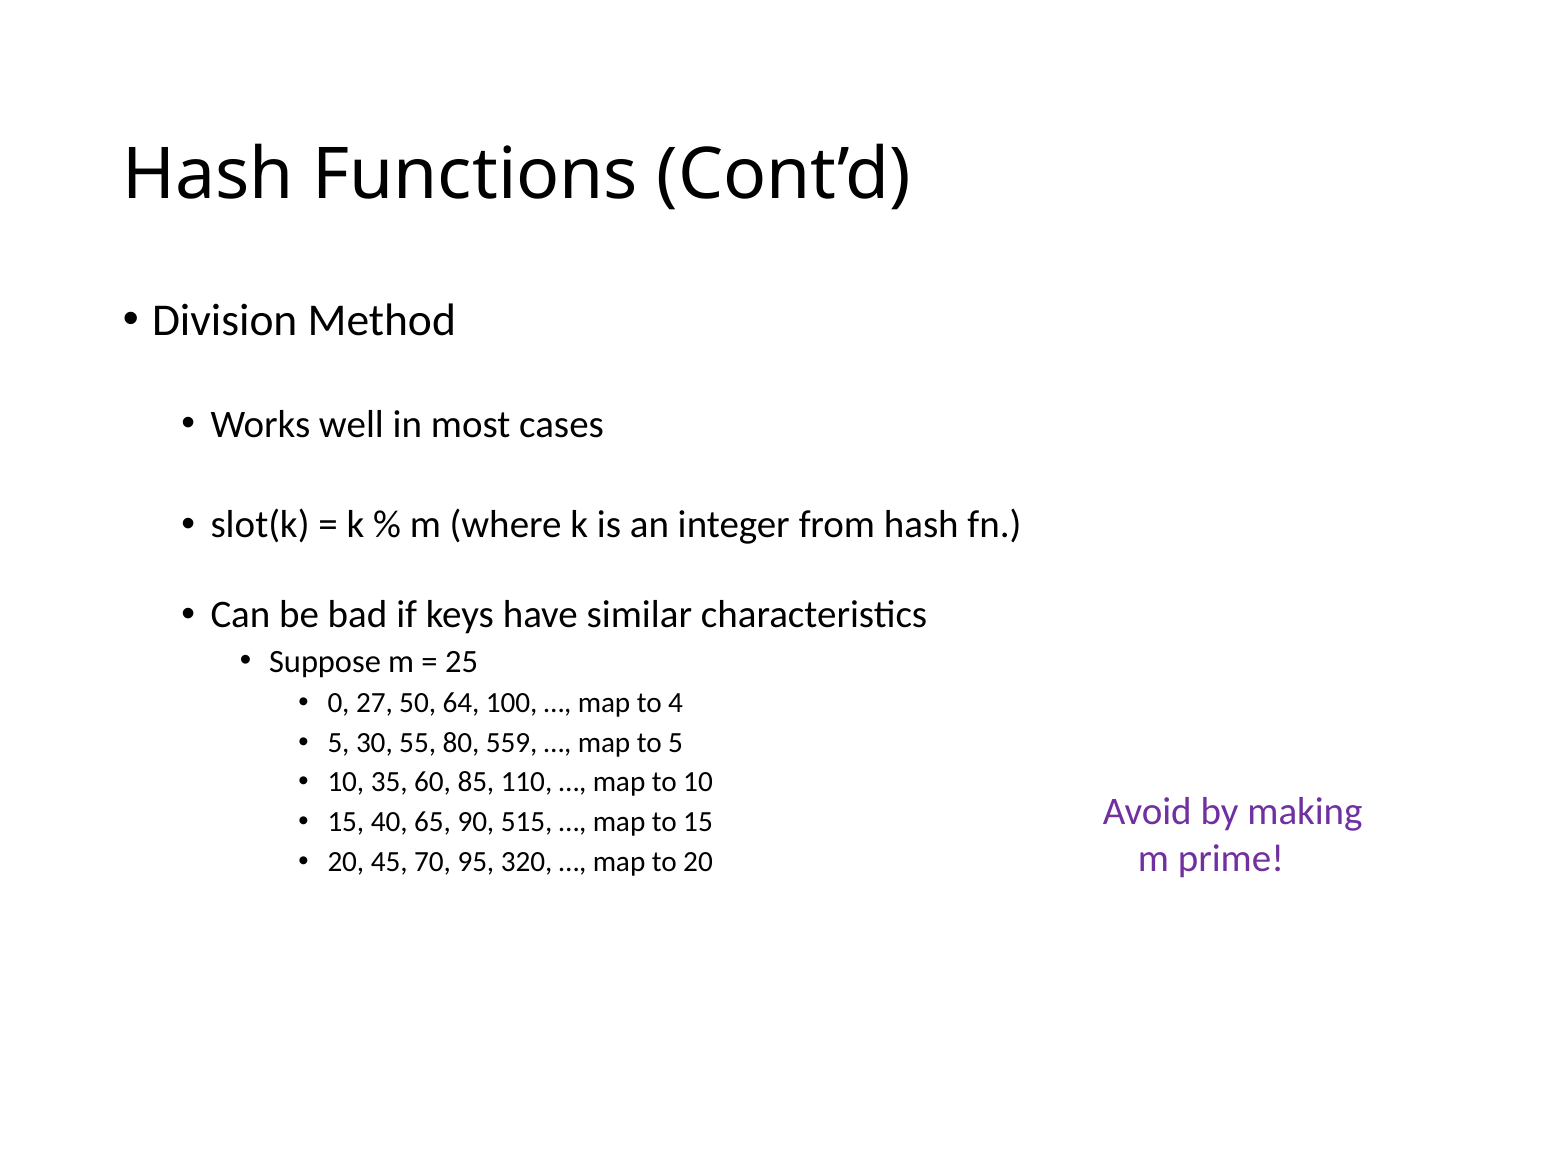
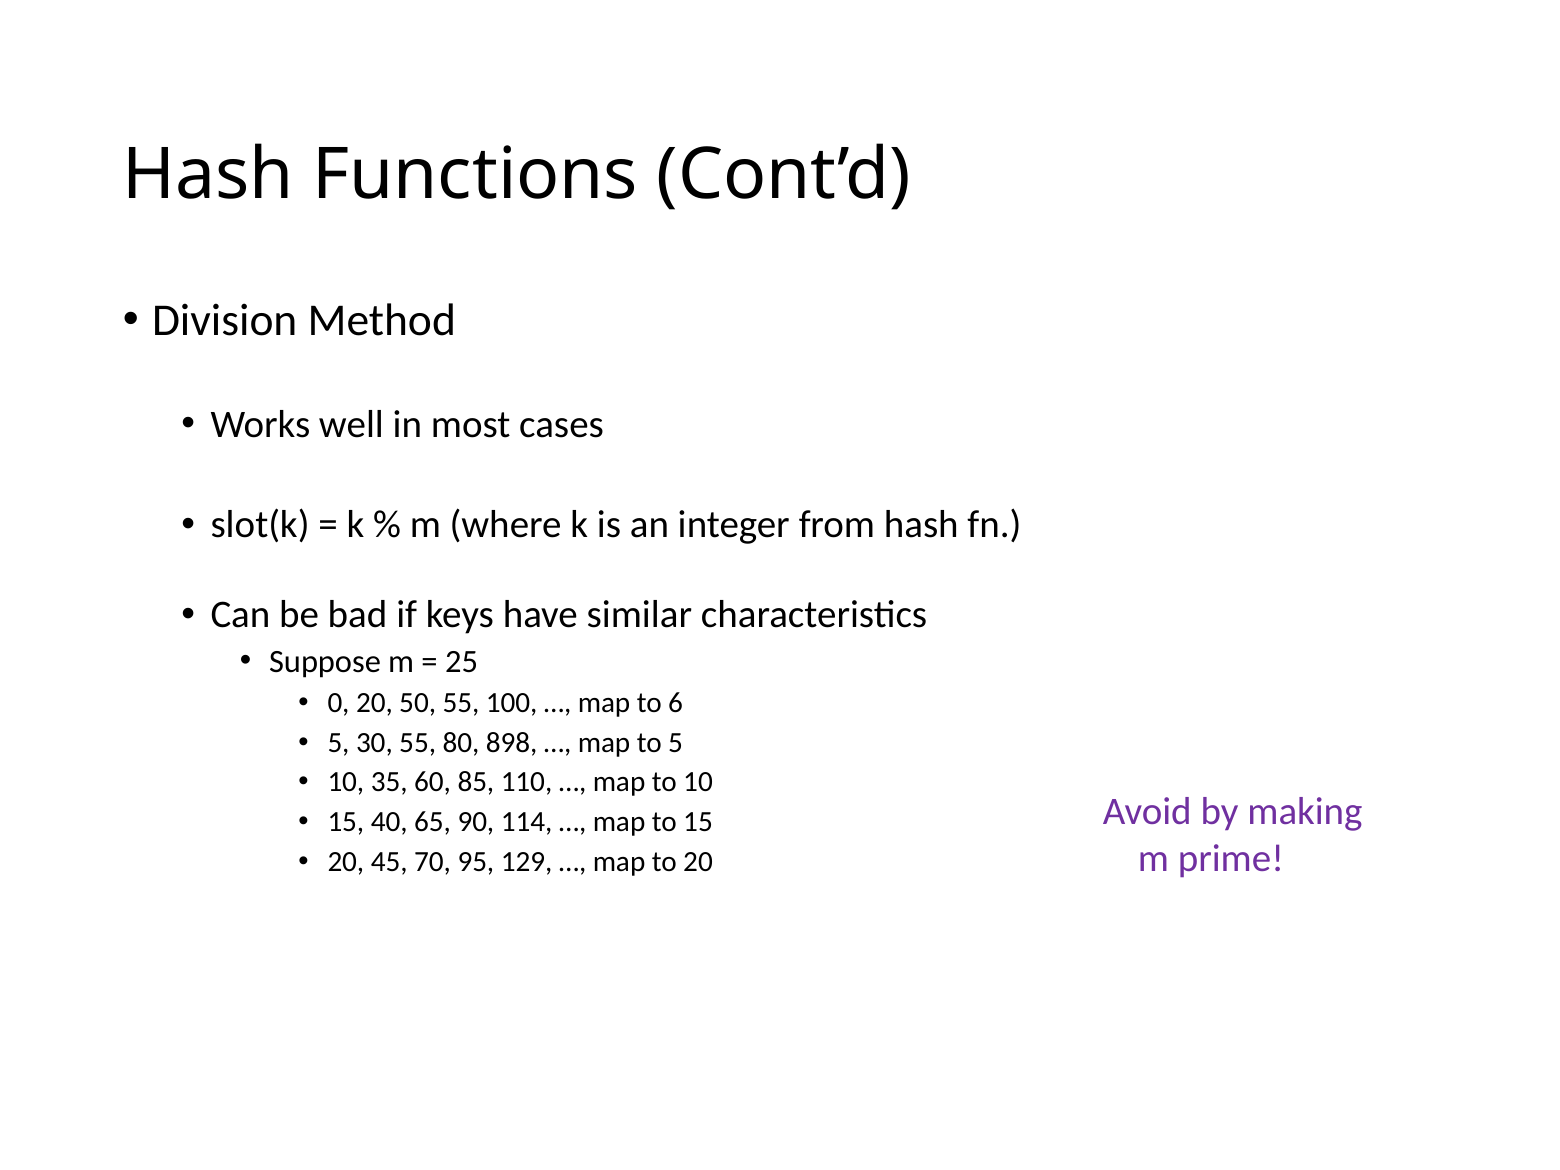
0 27: 27 -> 20 (375, 703)
50 64: 64 -> 55 (461, 703)
4: 4 -> 6 (676, 703)
559: 559 -> 898 (512, 743)
515: 515 -> 114 (527, 822)
320: 320 -> 129 (527, 862)
